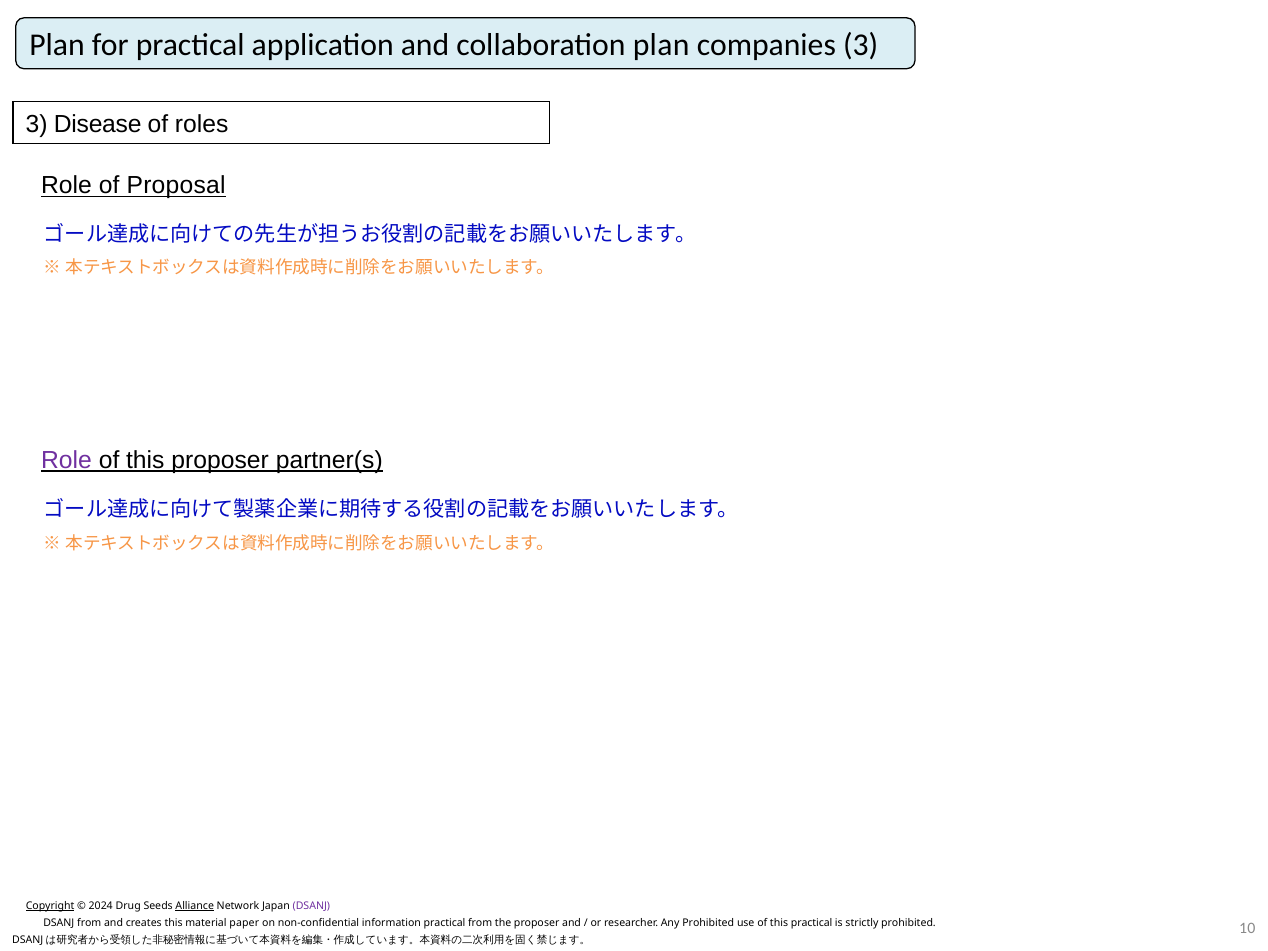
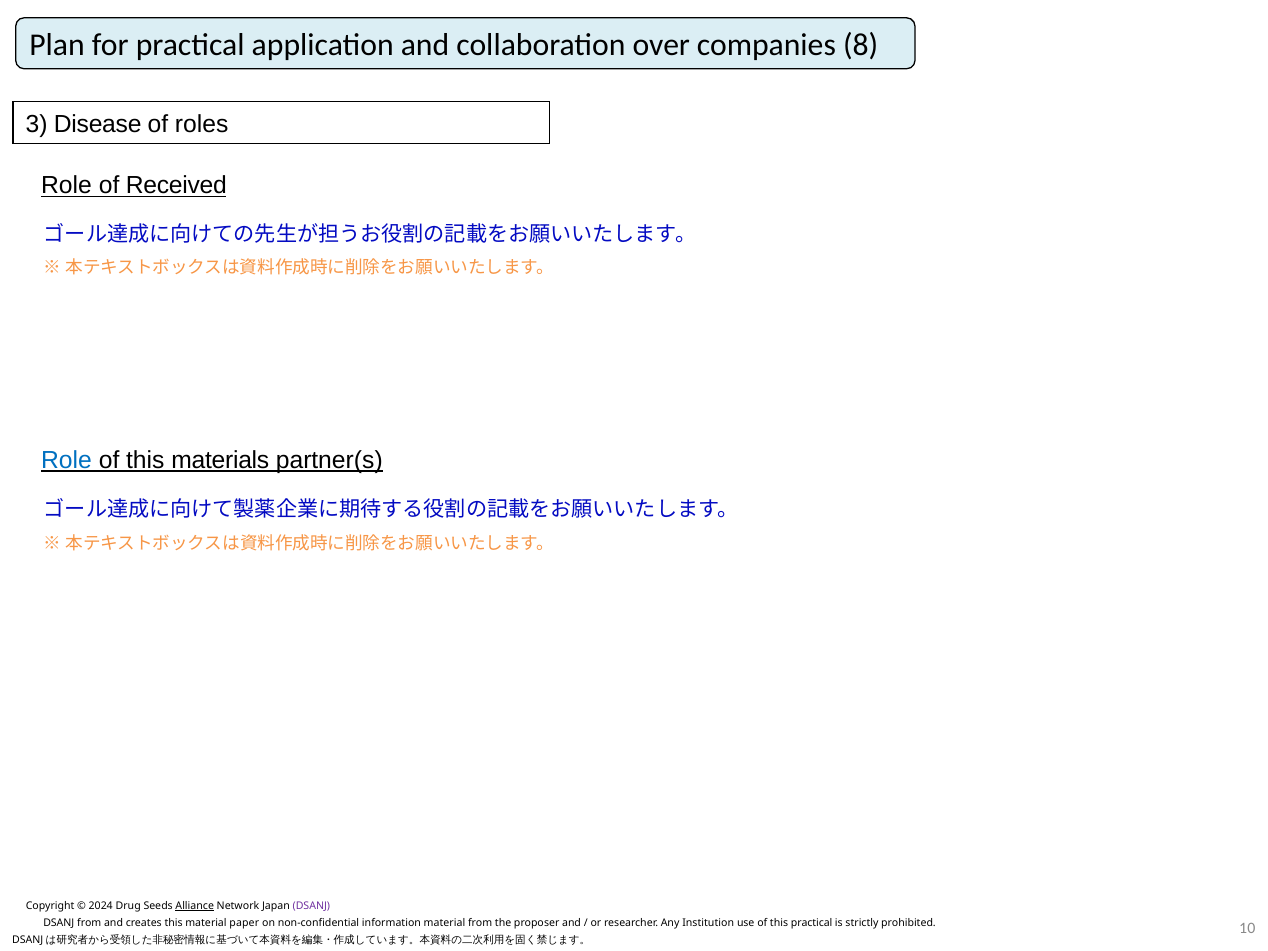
collaboration plan: plan -> over (661, 45)
companies 3: 3 -> 8 (861, 45)
Proposal: Proposal -> Received (176, 186)
Role colour: purple -> blue (67, 460)
this proposer: proposer -> materials (220, 460)
Copyright underline: present -> none (50, 906)
information practical: practical -> material (445, 923)
Any Prohibited: Prohibited -> Institution (708, 923)
